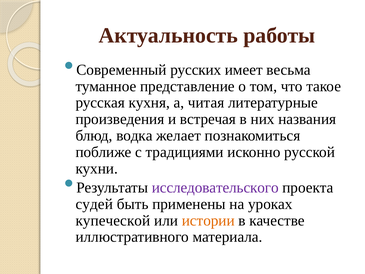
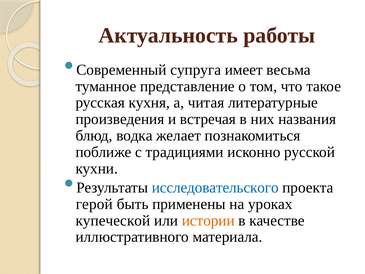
русских: русских -> супруга (196, 70)
исследовательского colour: purple -> blue (215, 187)
судей: судей -> герой (94, 204)
